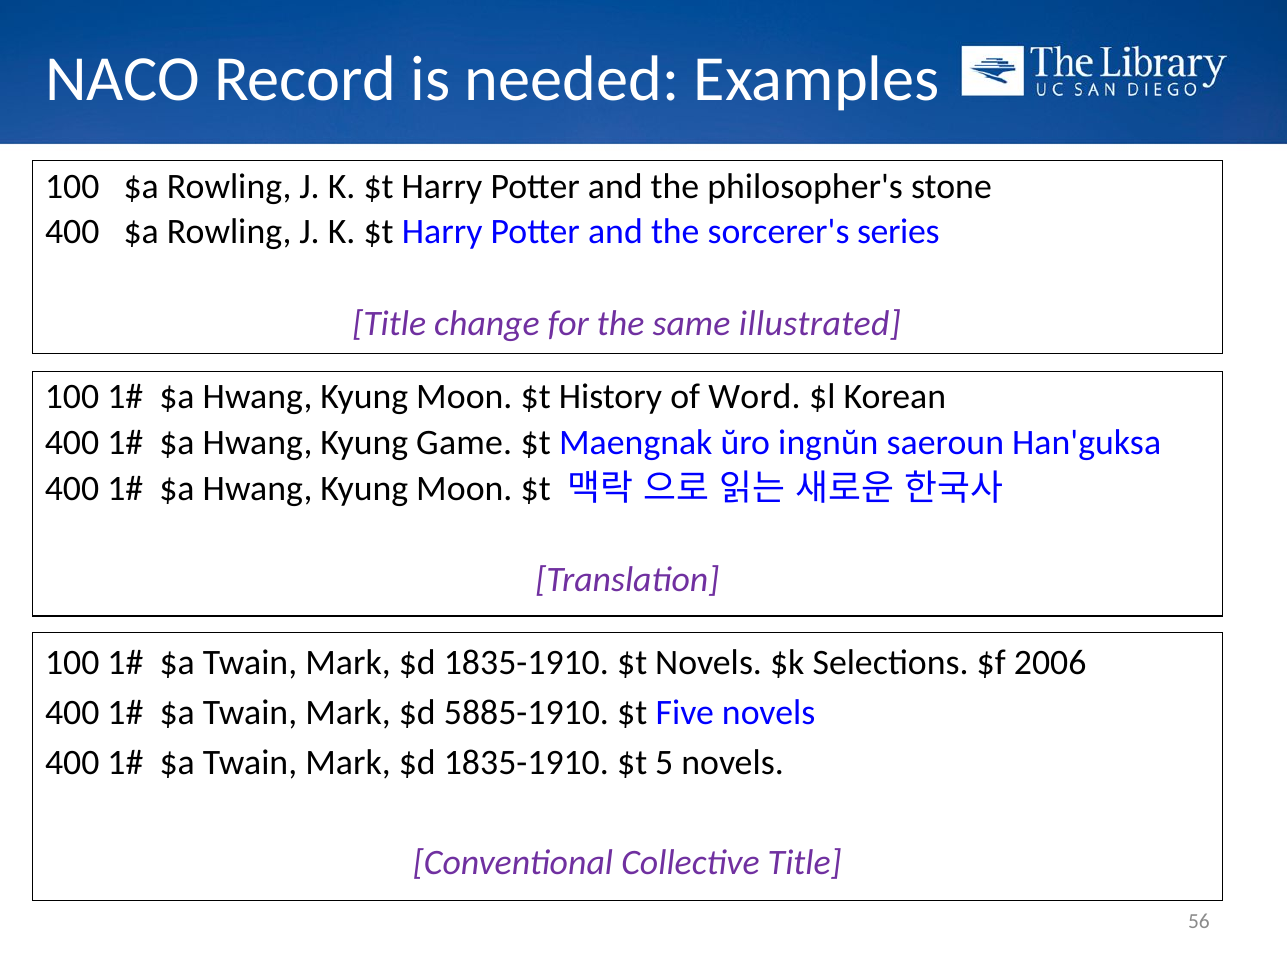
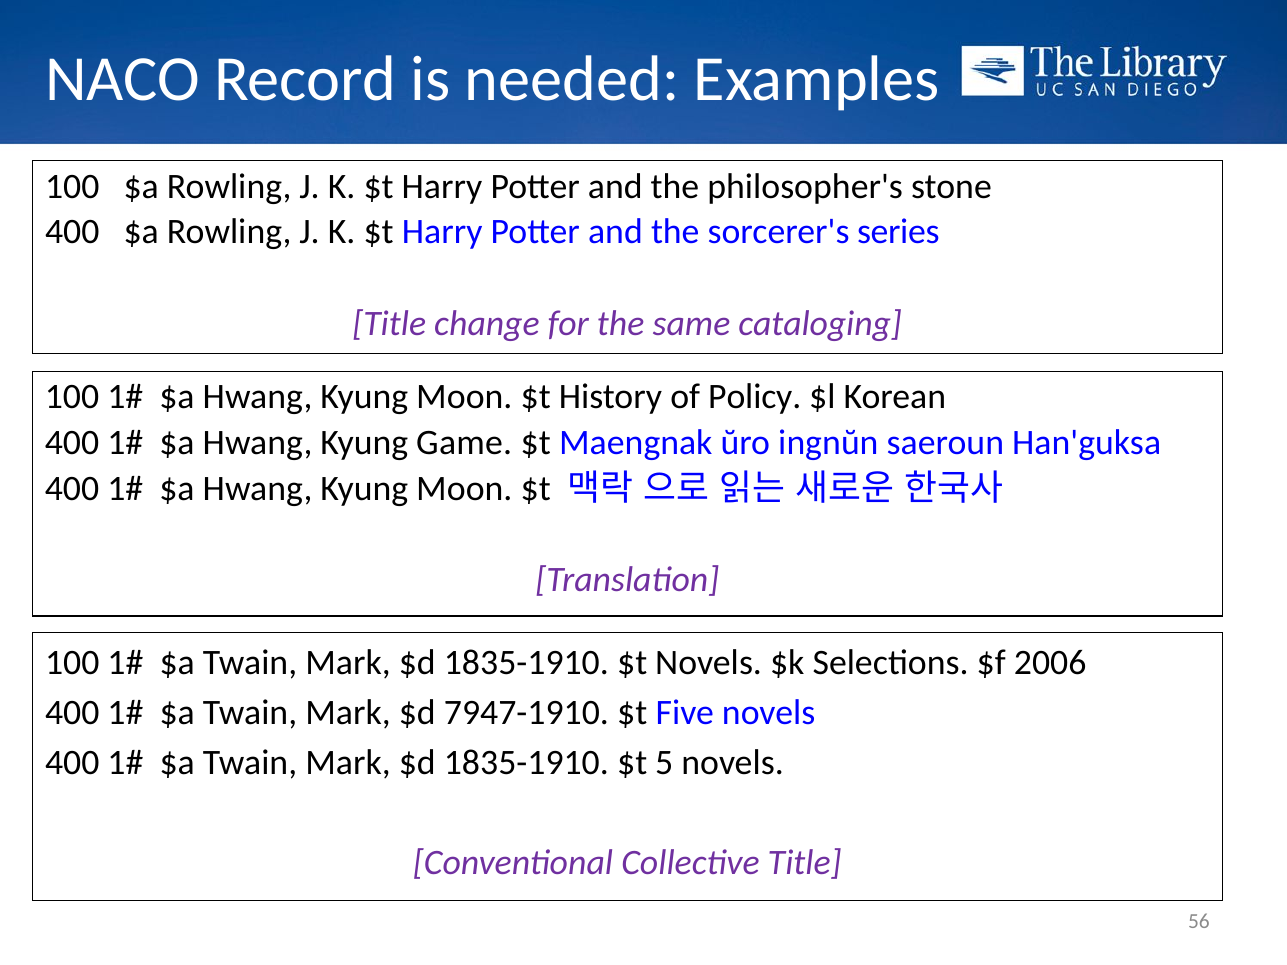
illustrated: illustrated -> cataloging (820, 324)
Word: Word -> Policy (755, 397)
5885-1910: 5885-1910 -> 7947-1910 (526, 713)
